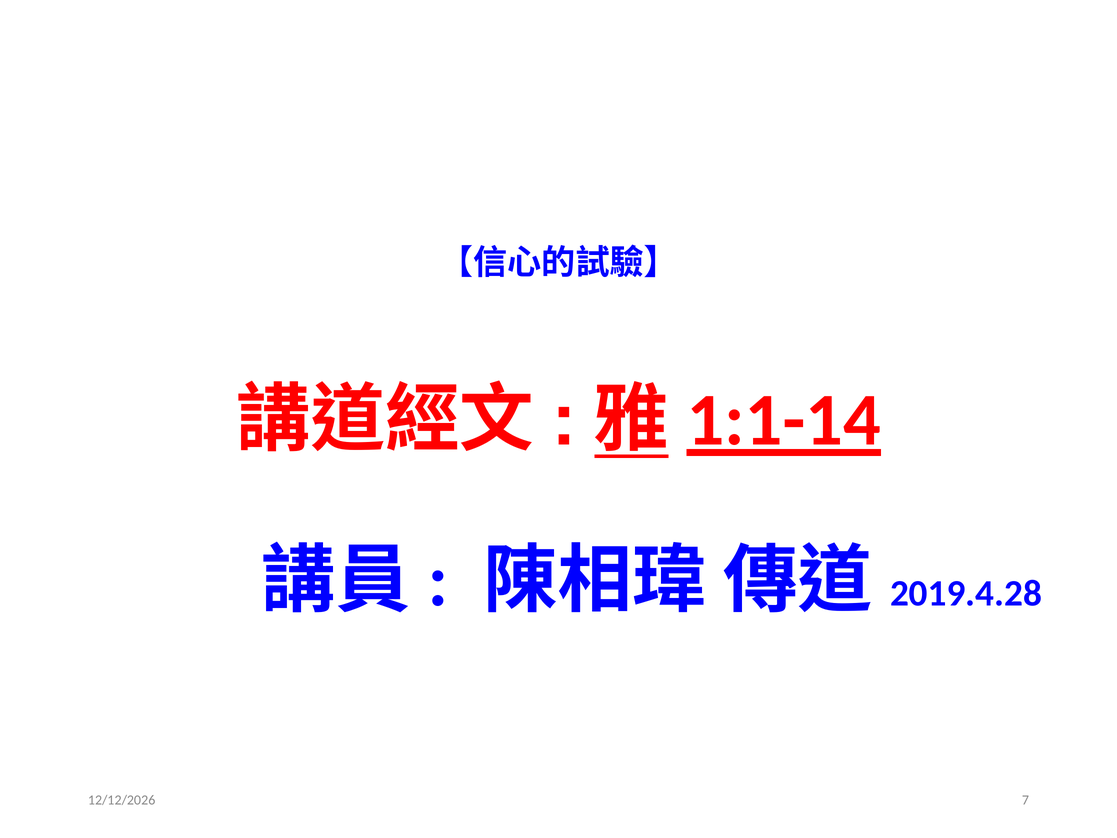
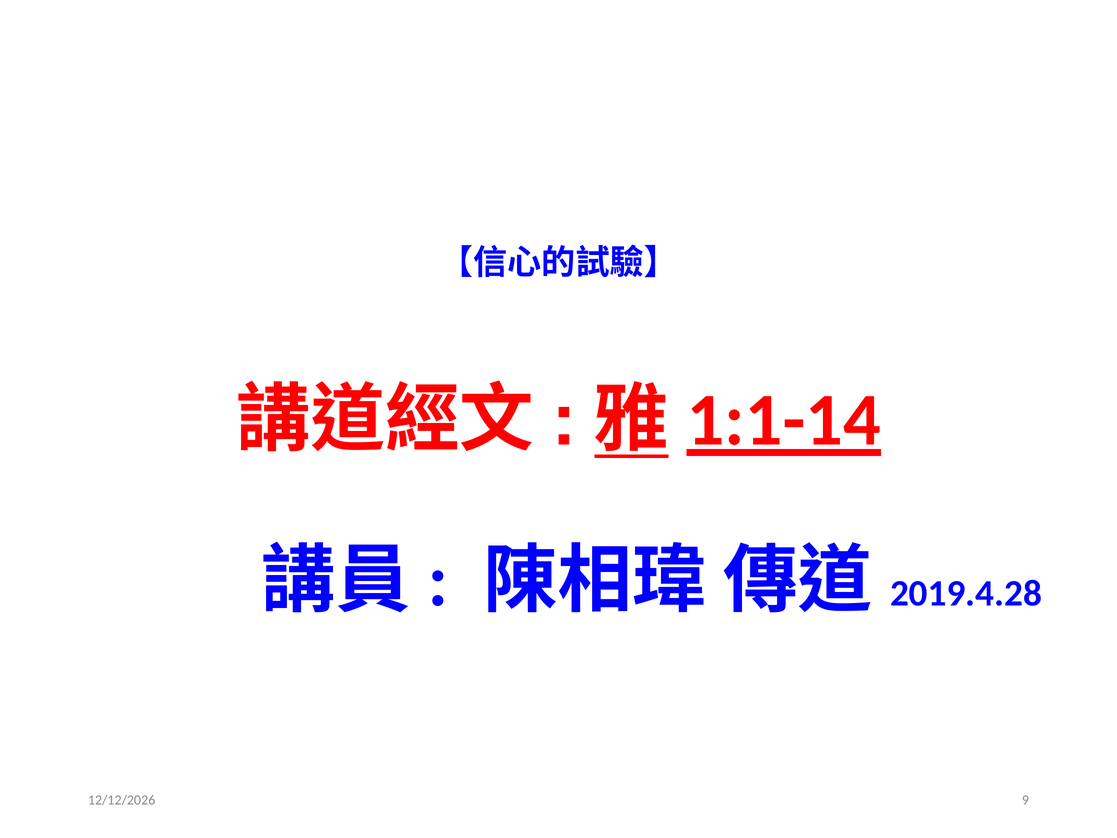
7: 7 -> 9 (1026, 800)
